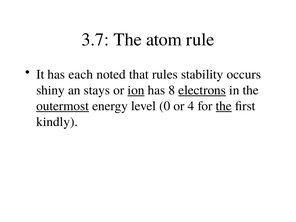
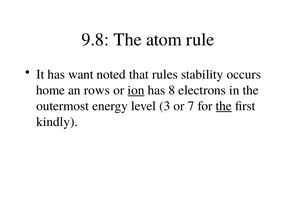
3.7: 3.7 -> 9.8 (95, 39)
each: each -> want (81, 74)
shiny: shiny -> home (51, 90)
stays: stays -> rows (97, 90)
electrons underline: present -> none (202, 90)
outermost underline: present -> none (63, 106)
0: 0 -> 3 (165, 106)
4: 4 -> 7 (191, 106)
